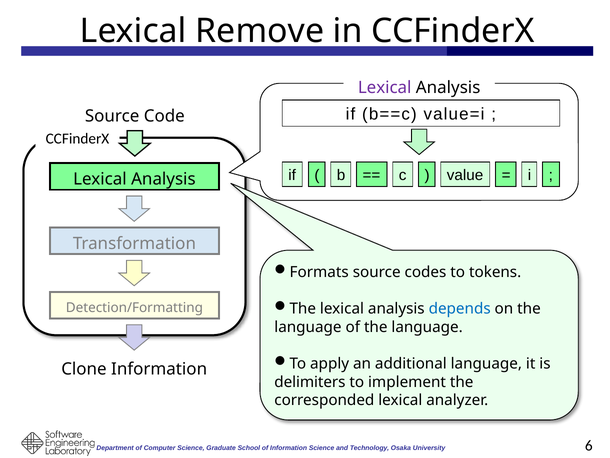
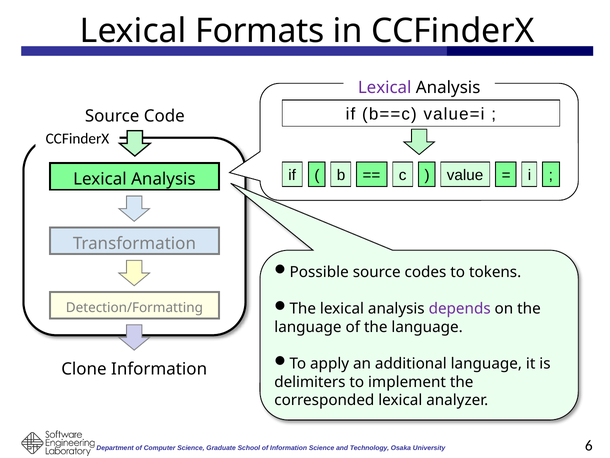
Remove: Remove -> Formats (260, 31)
Formats: Formats -> Possible (319, 272)
depends colour: blue -> purple (460, 308)
